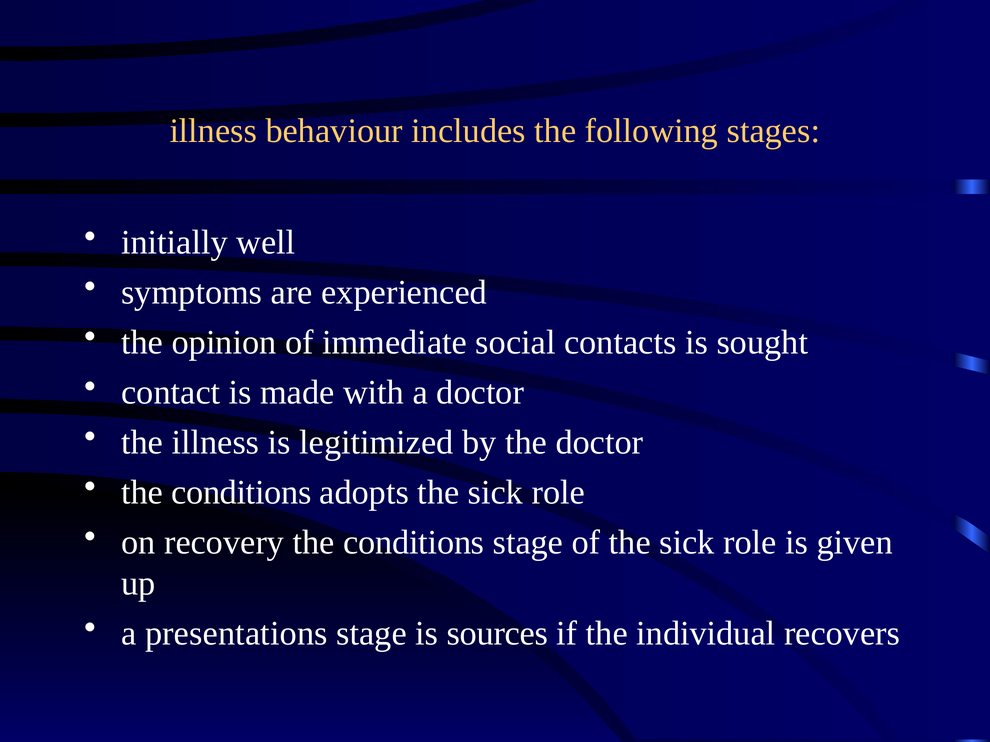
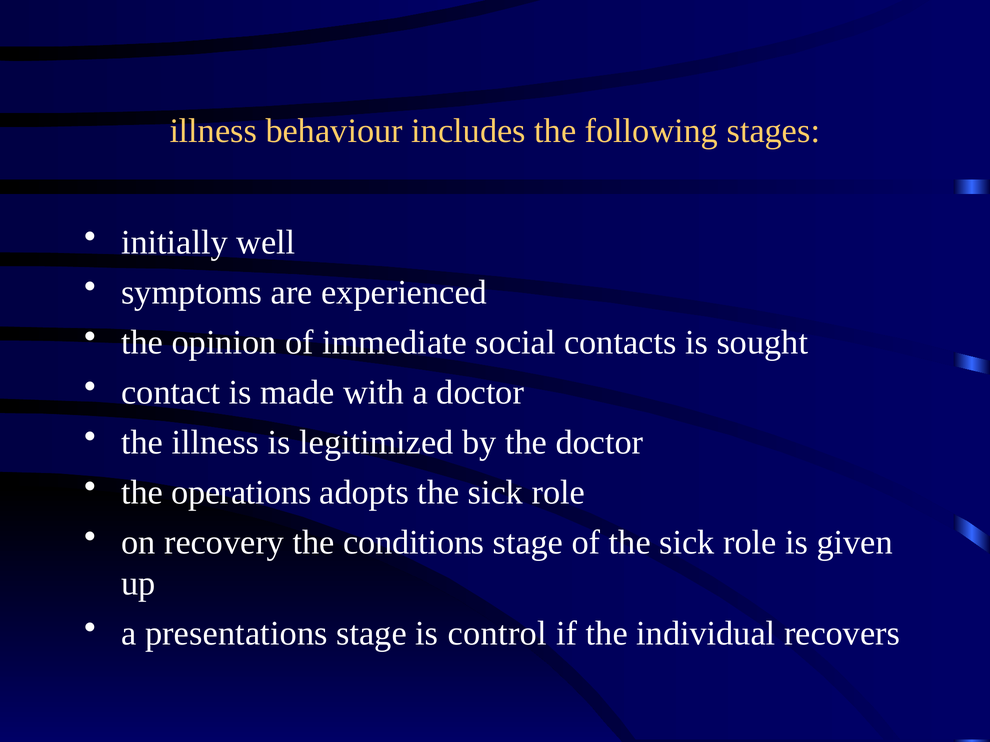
conditions: conditions -> operations (241, 493)
sources: sources -> control (497, 634)
